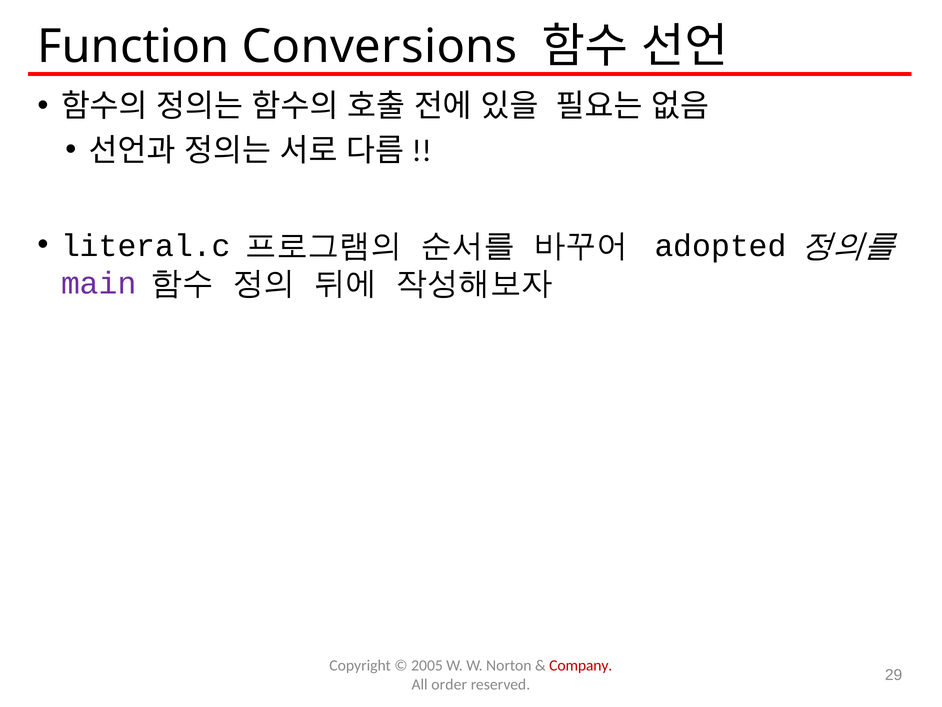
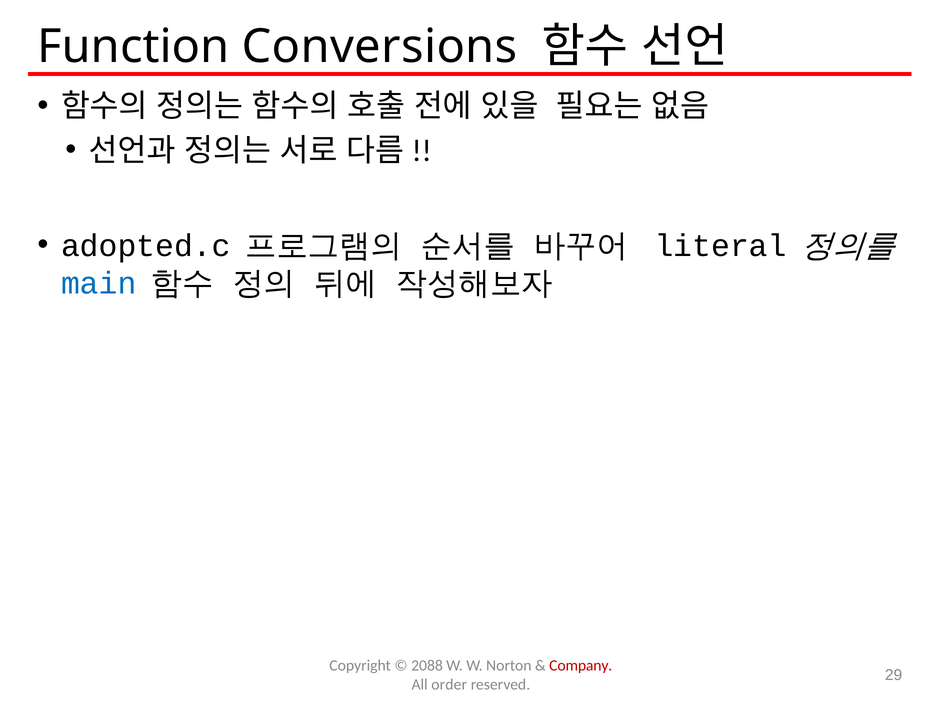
literal.c: literal.c -> adopted.c (146, 246)
adopted: adopted -> literal (721, 246)
main colour: purple -> blue (99, 283)
2005: 2005 -> 2088 (427, 665)
